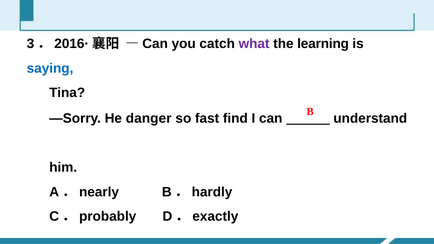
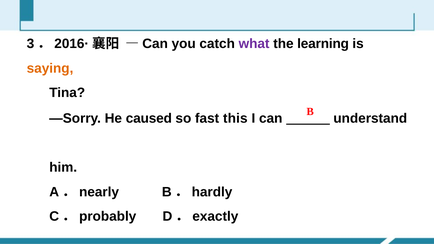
saying colour: blue -> orange (50, 68)
danger: danger -> caused (149, 119)
find: find -> this (235, 119)
